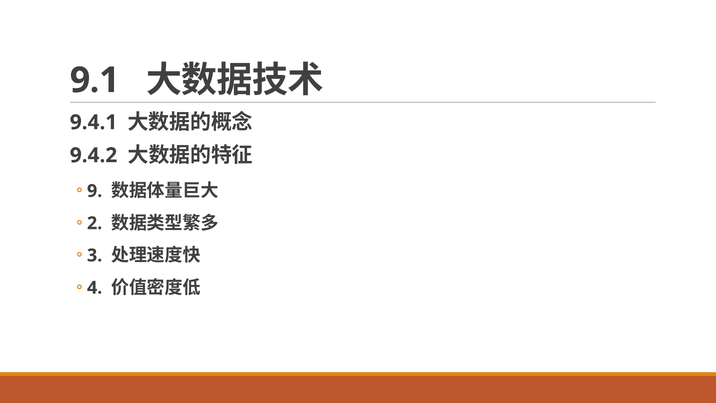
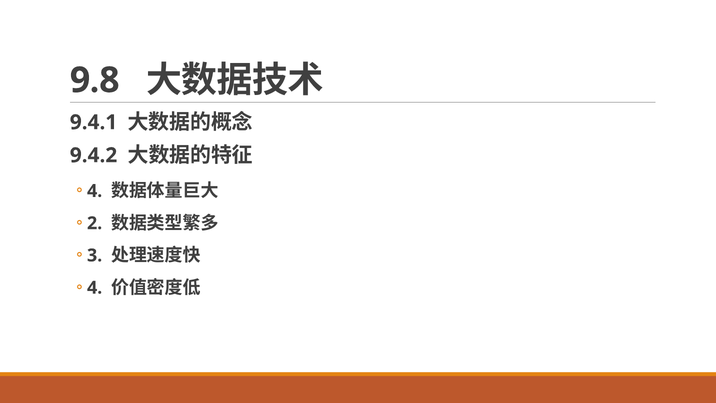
1: 1 -> 8 (109, 80)
9: 9 -> 4 (95, 191)
